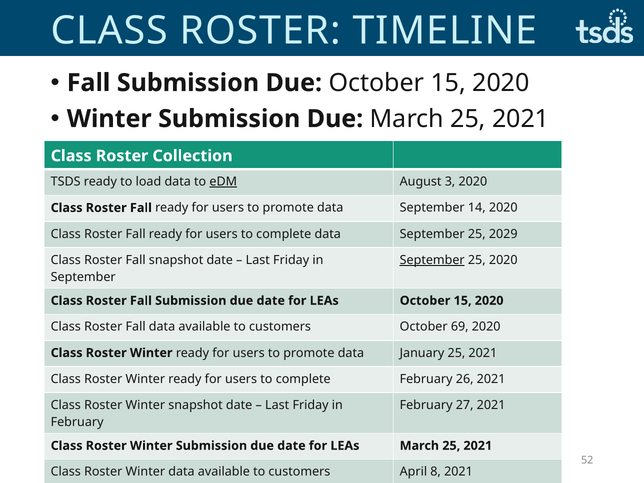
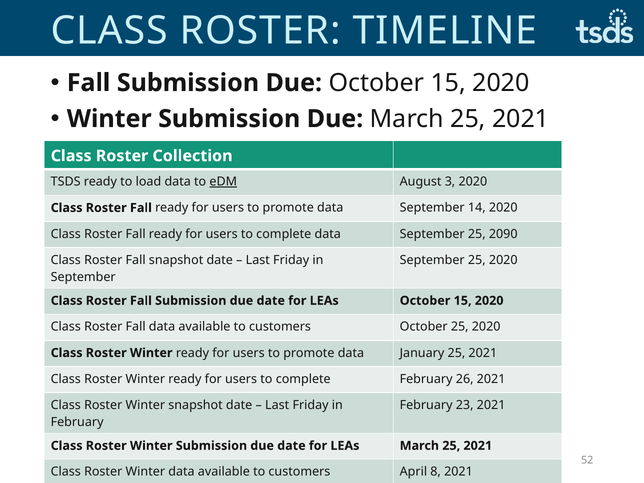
2029: 2029 -> 2090 (503, 234)
September underline: present -> none (432, 260)
October 69: 69 -> 25 (460, 327)
27: 27 -> 23 (465, 405)
